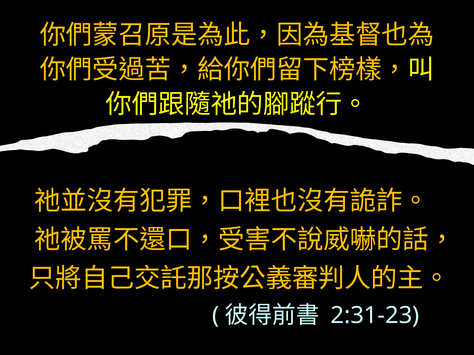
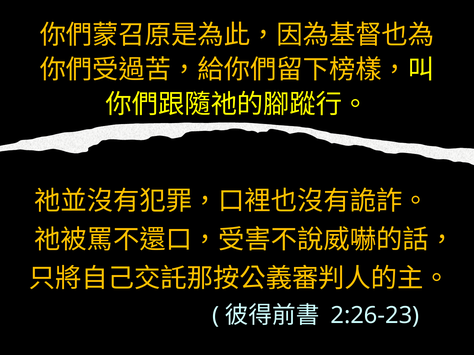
2:31-23: 2:31-23 -> 2:26-23 (375, 316)
